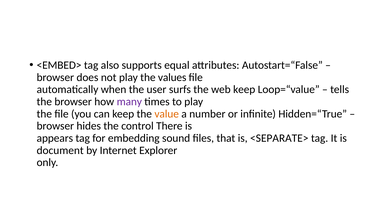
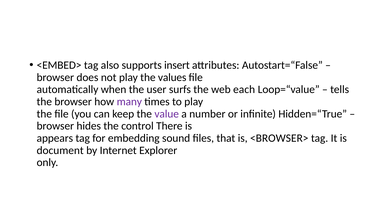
equal: equal -> insert (177, 65)
web keep: keep -> each (244, 90)
value colour: orange -> purple (167, 114)
<SEPARATE>: <SEPARATE> -> <BROWSER> (279, 138)
